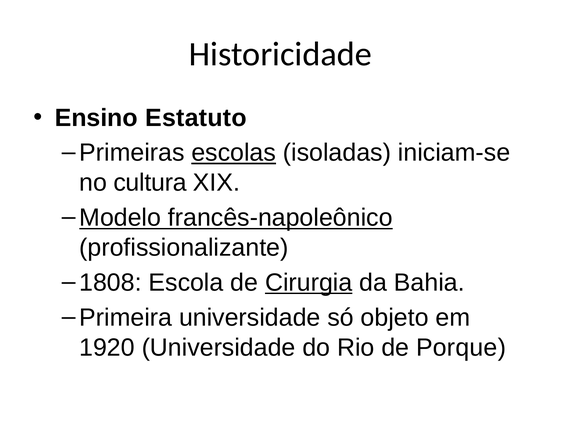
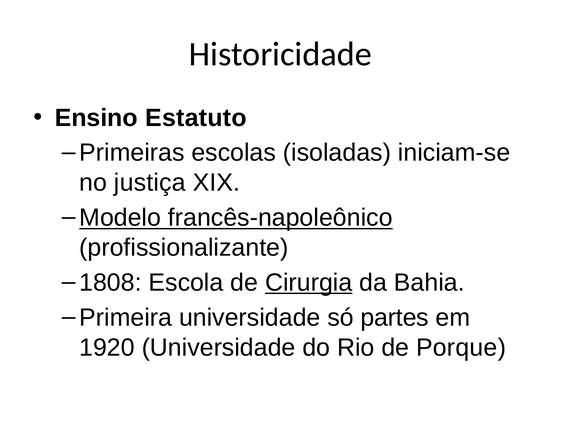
escolas underline: present -> none (234, 153)
cultura: cultura -> justiça (150, 183)
objeto: objeto -> partes (395, 317)
